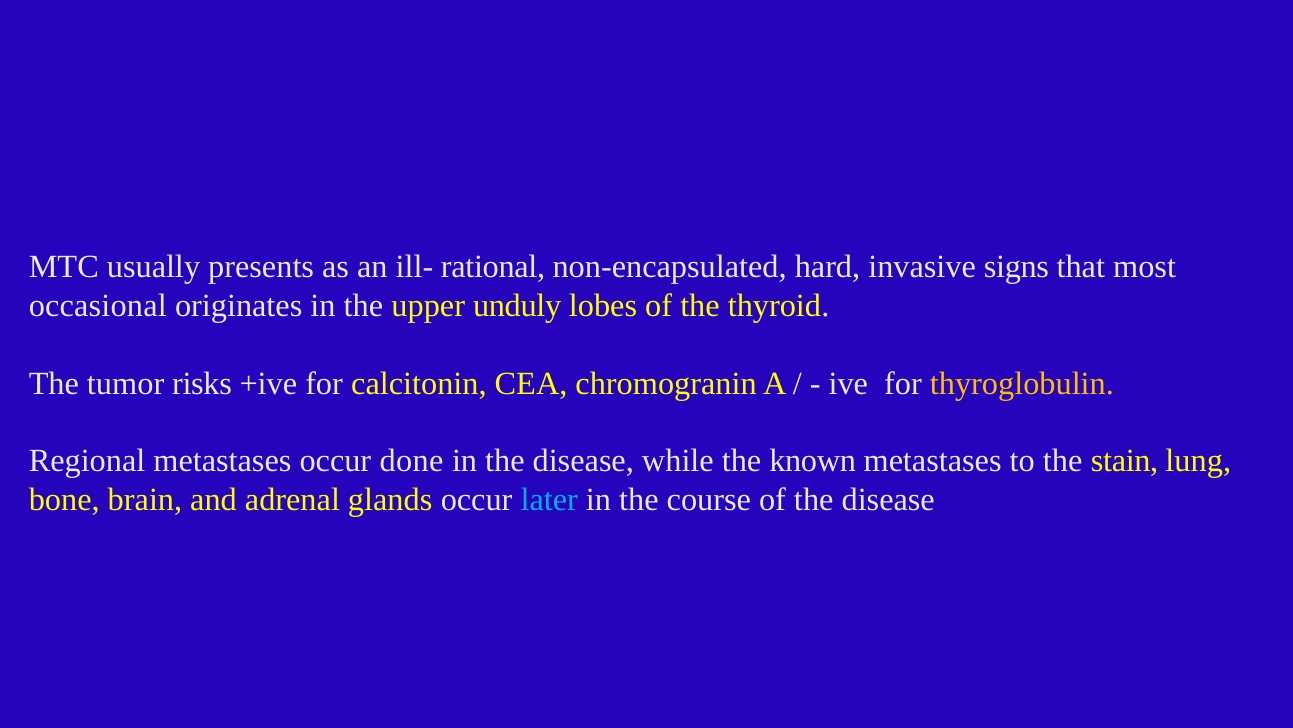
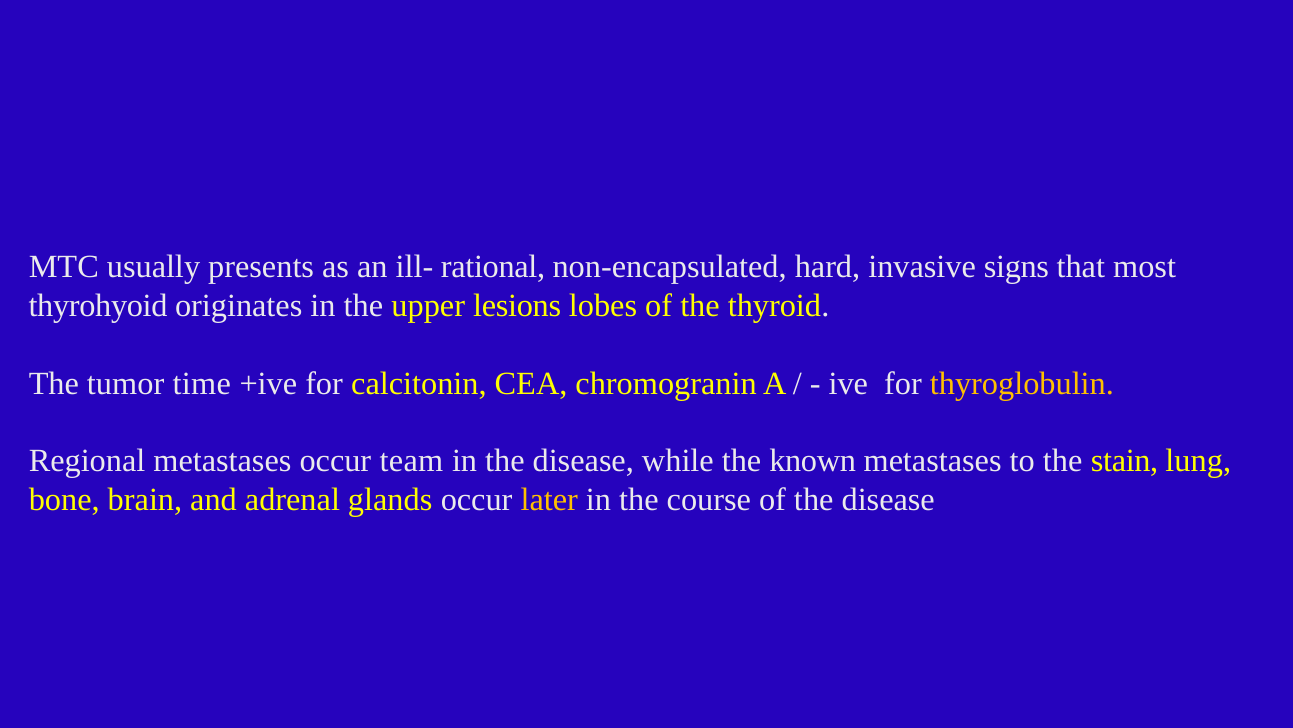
occasional: occasional -> thyrohyoid (98, 306)
unduly: unduly -> lesions (517, 306)
risks: risks -> time (202, 383)
done: done -> team (411, 461)
later colour: light blue -> yellow (549, 500)
